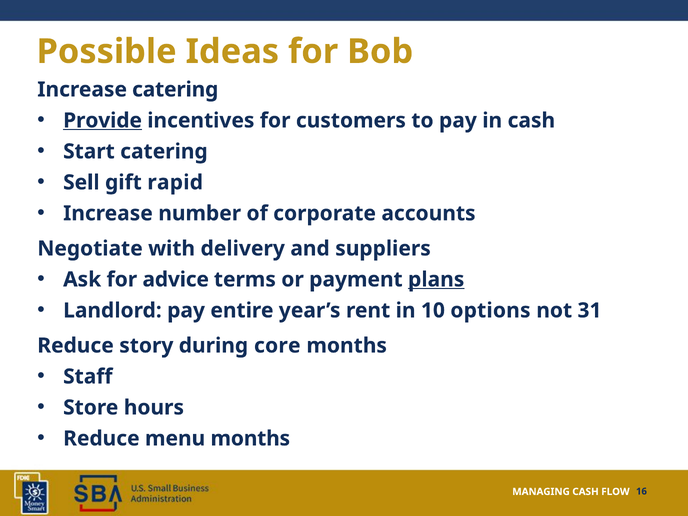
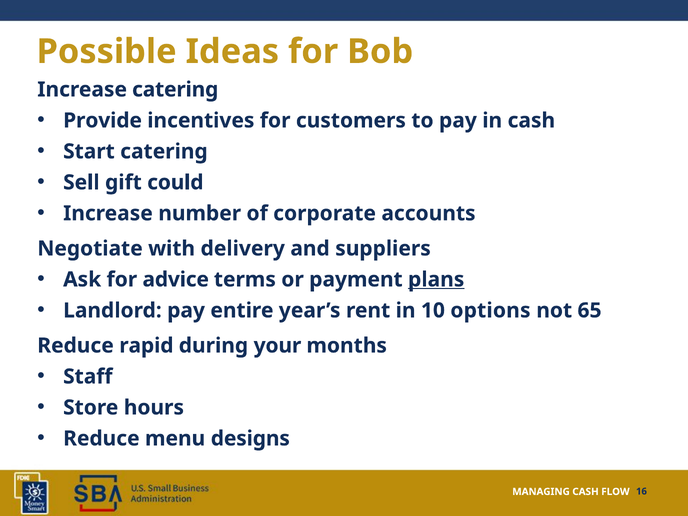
Provide underline: present -> none (103, 121)
rapid: rapid -> could (175, 182)
31: 31 -> 65 (590, 310)
story: story -> rapid (146, 346)
core: core -> your (277, 346)
menu months: months -> designs (250, 439)
